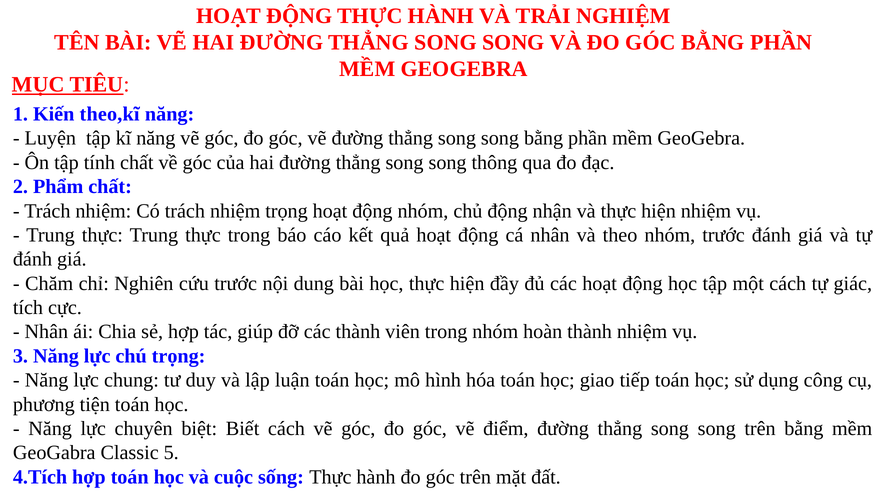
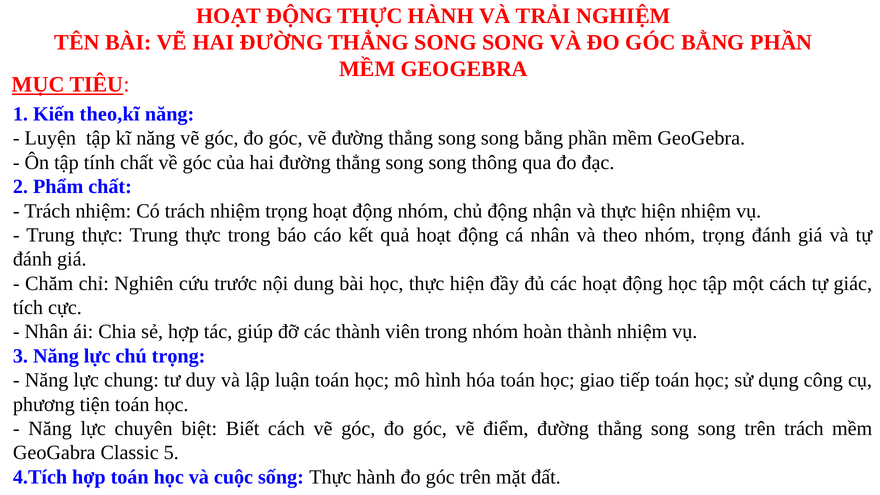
nhóm trước: trước -> trọng (724, 235)
trên bằng: bằng -> trách (804, 429)
